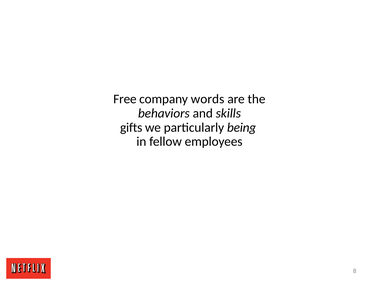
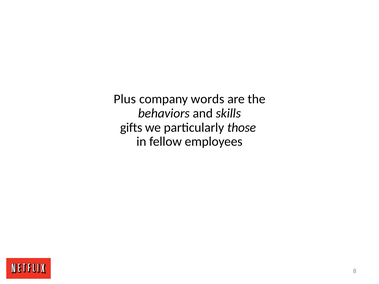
Free: Free -> Plus (125, 99)
being: being -> those (242, 128)
